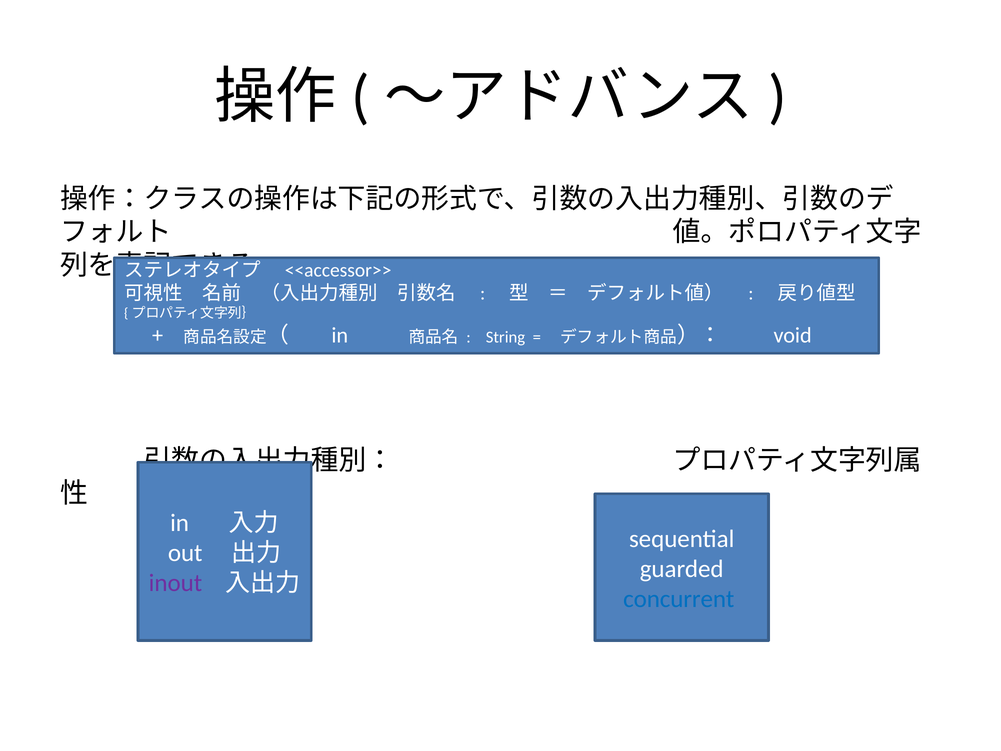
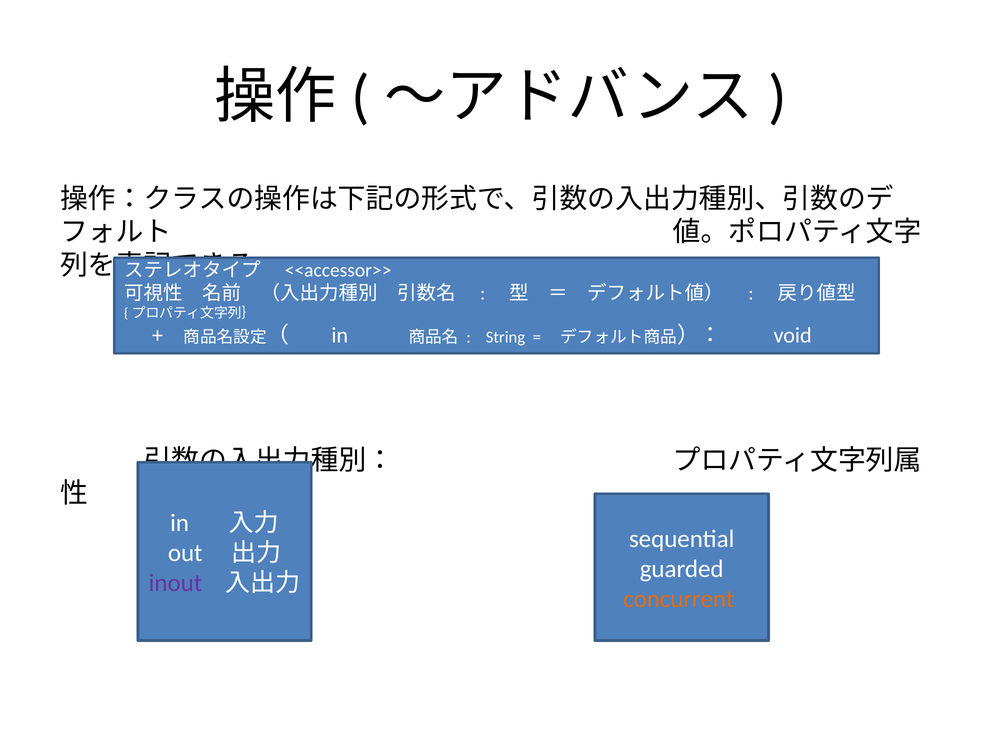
concurrent colour: blue -> orange (679, 599)
